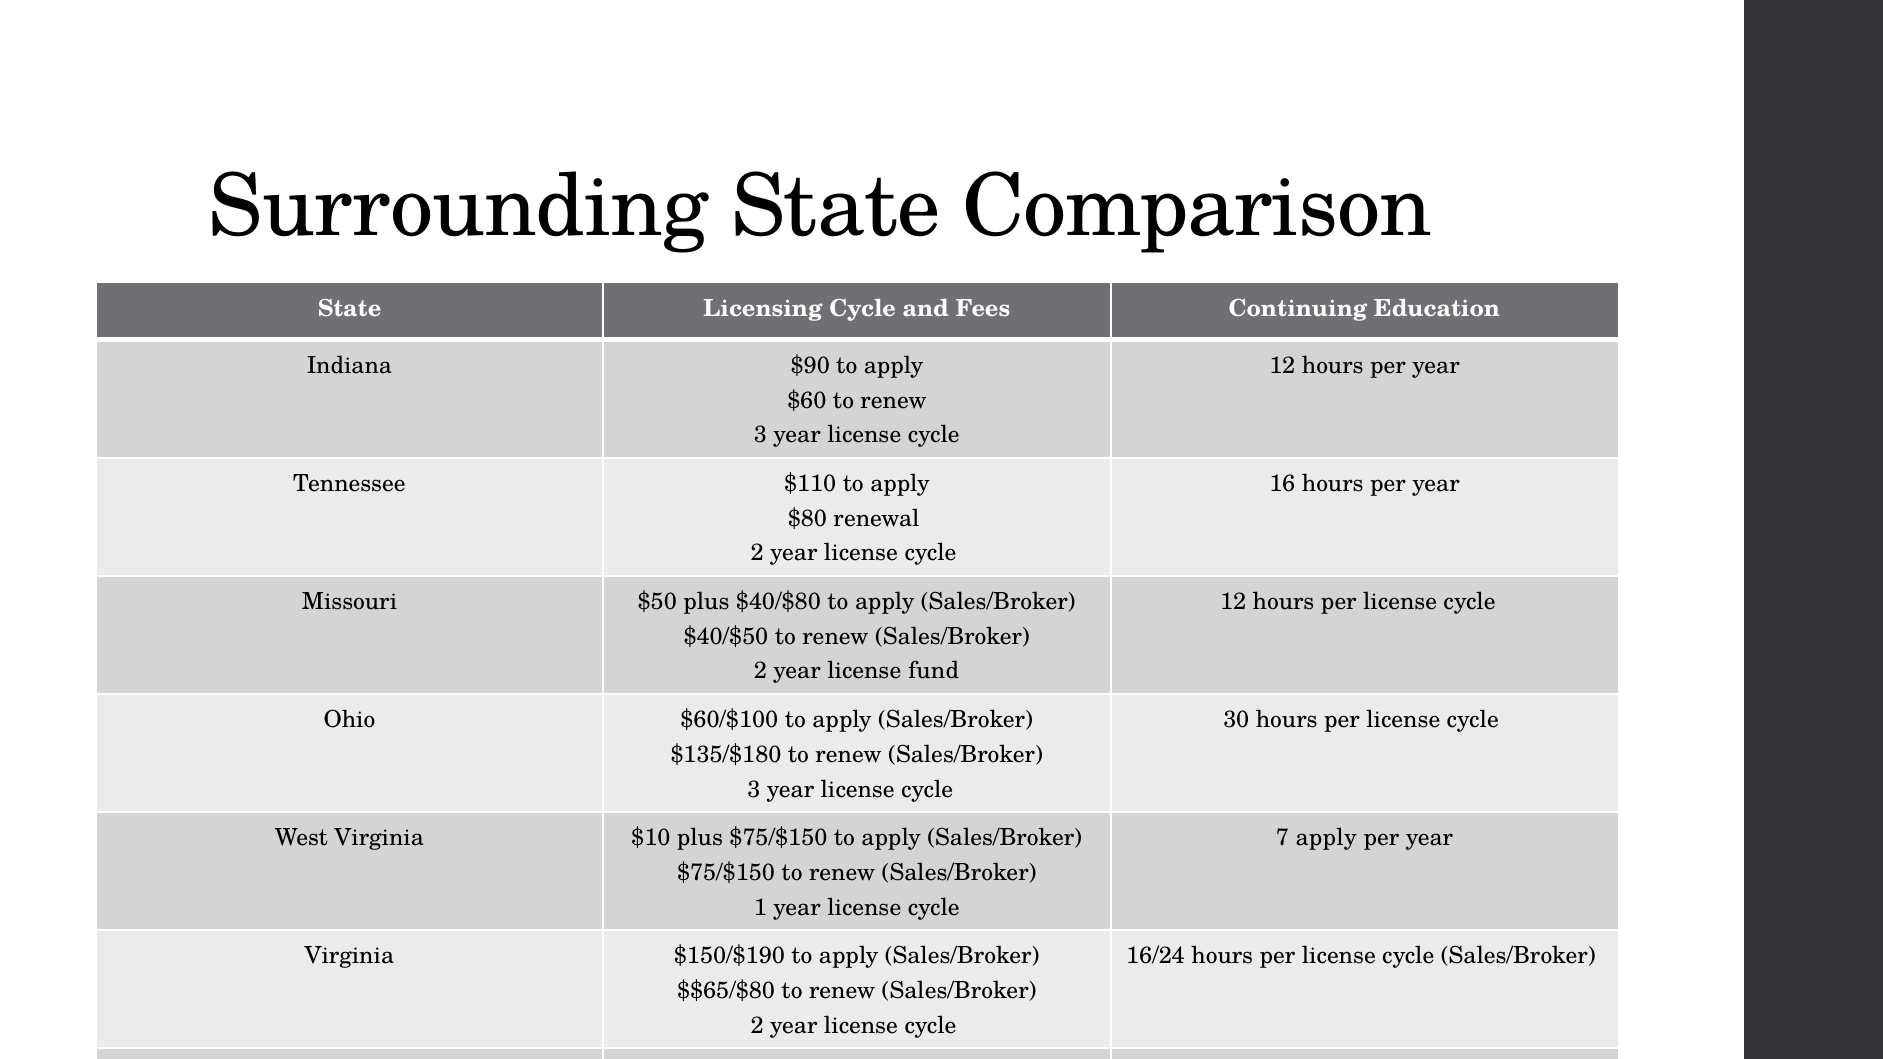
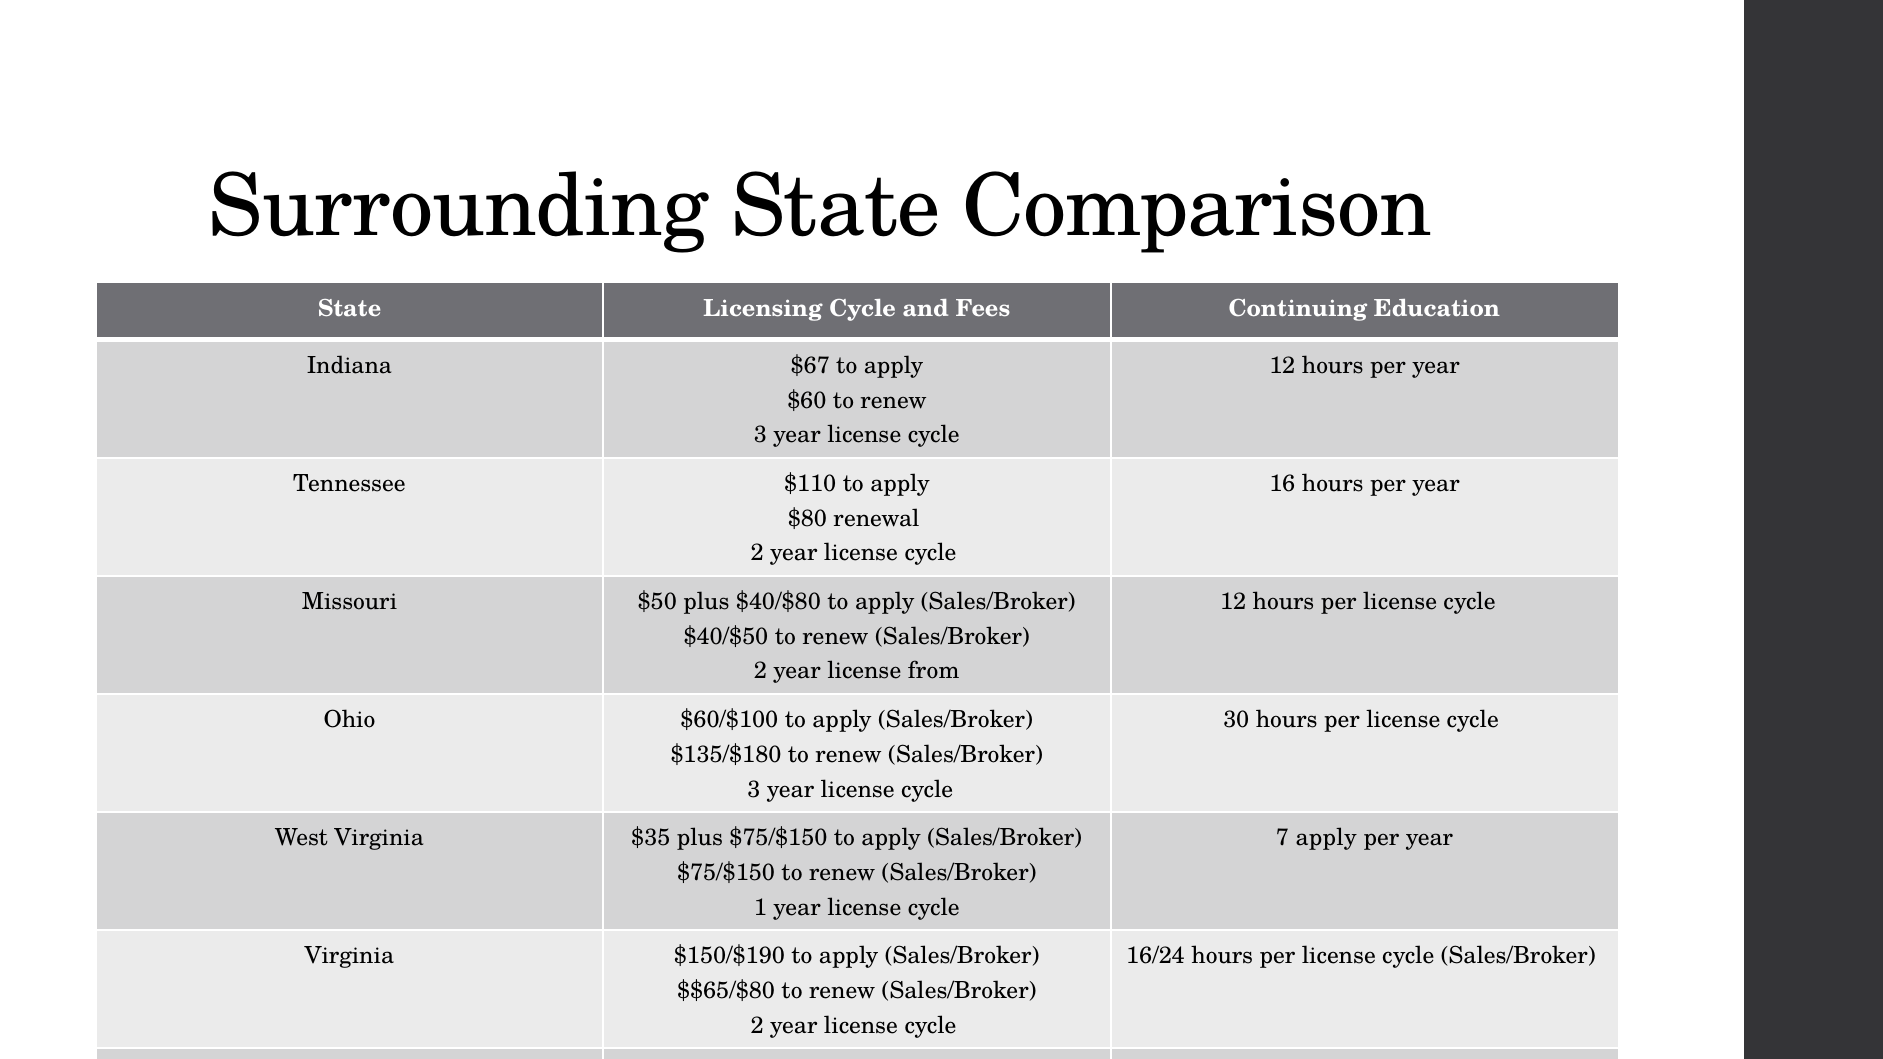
$90: $90 -> $67 (810, 366)
fund: fund -> from (934, 671)
$10: $10 -> $35 (651, 838)
